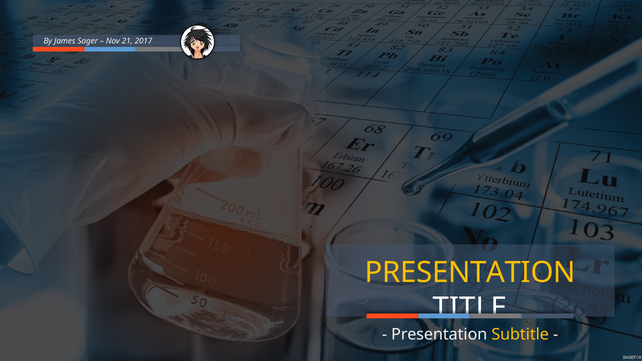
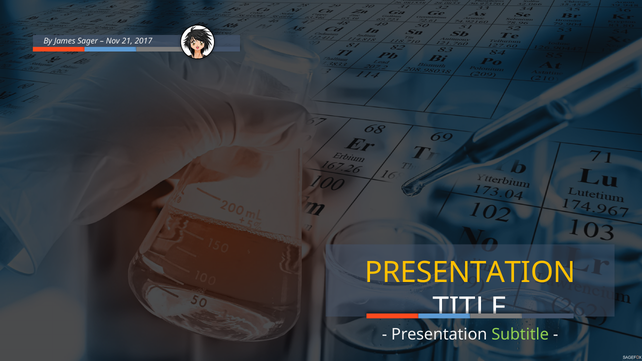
Subtitle colour: yellow -> light green (520, 334)
